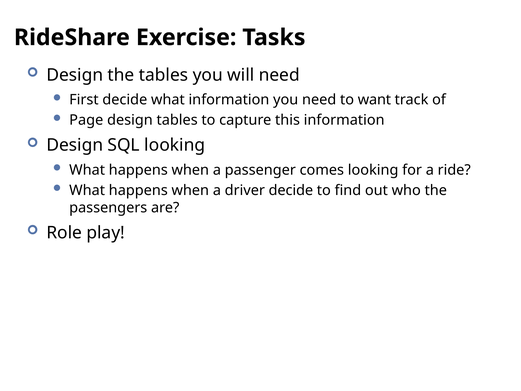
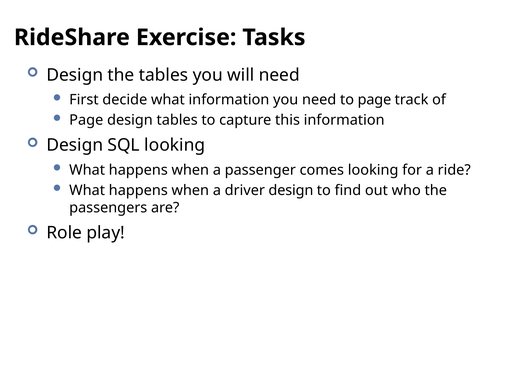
to want: want -> page (374, 100)
driver decide: decide -> design (291, 190)
